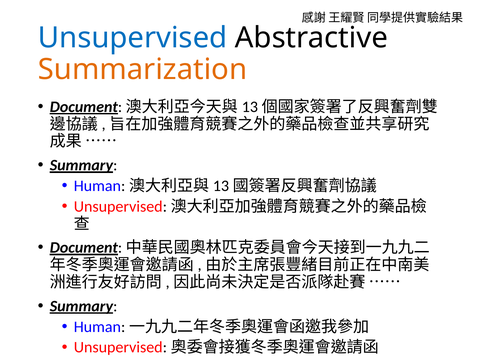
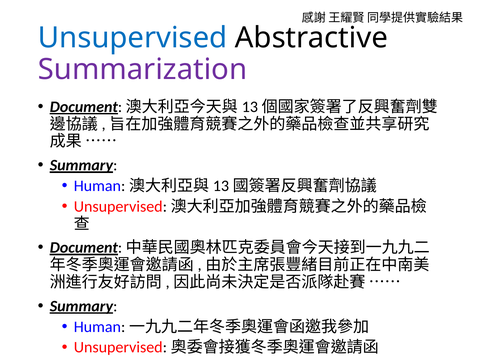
Summarization colour: orange -> purple (142, 70)
